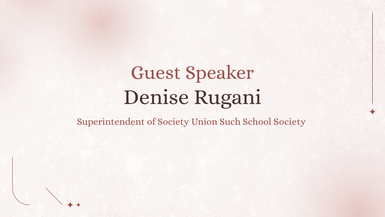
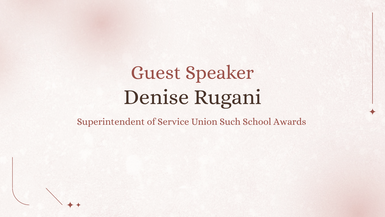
of Society: Society -> Service (173, 122)
School Society: Society -> Awards (290, 122)
